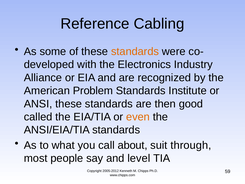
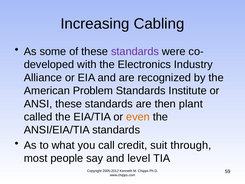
Reference: Reference -> Increasing (95, 24)
standards colour: orange -> purple (135, 51)
good: good -> plant (191, 104)
about: about -> credit (133, 145)
